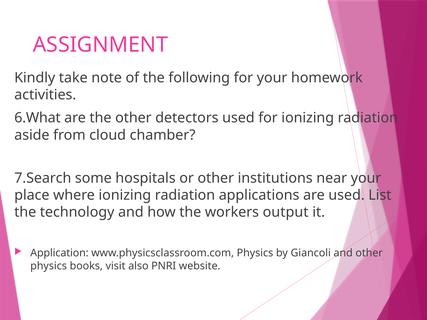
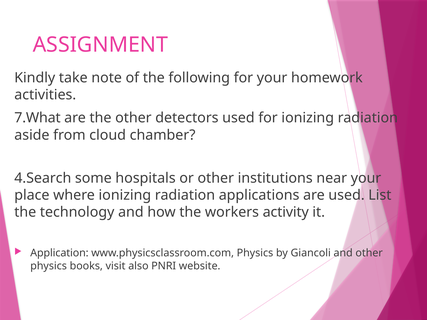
6.What: 6.What -> 7.What (37, 118)
7.Search: 7.Search -> 4.Search (43, 178)
output: output -> activity (286, 212)
